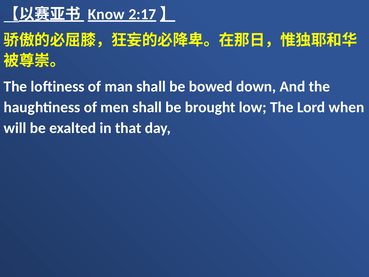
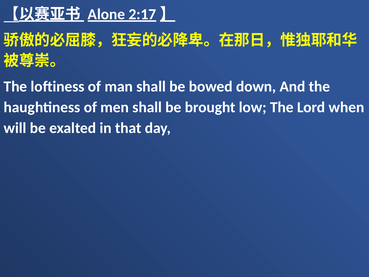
Know: Know -> Alone (106, 14)
